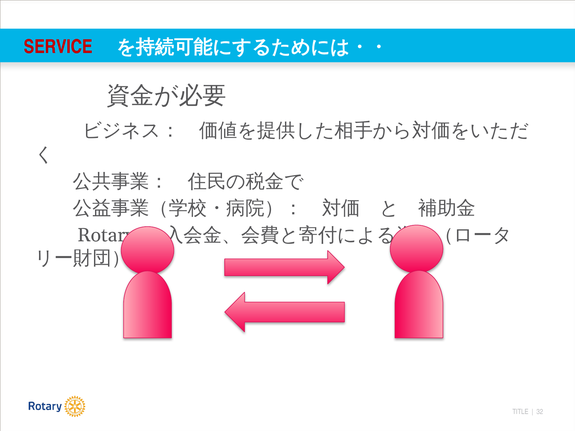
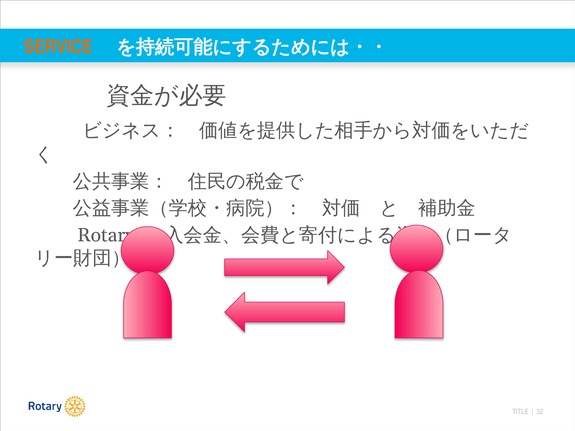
SERVICE colour: red -> orange (58, 47)
